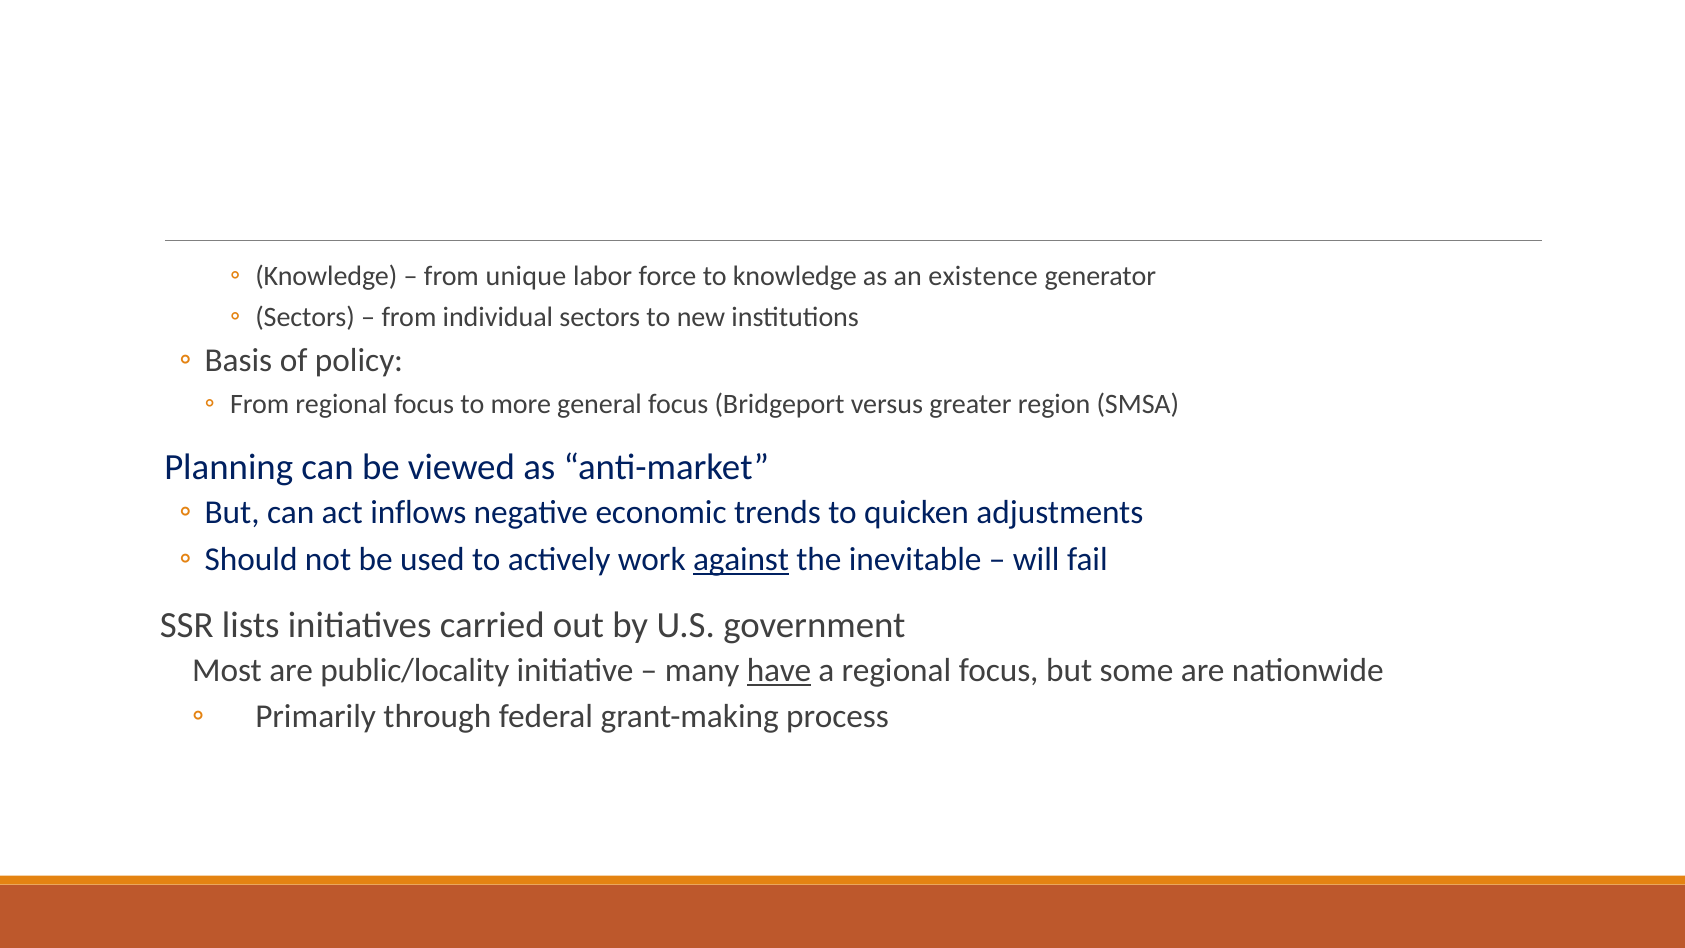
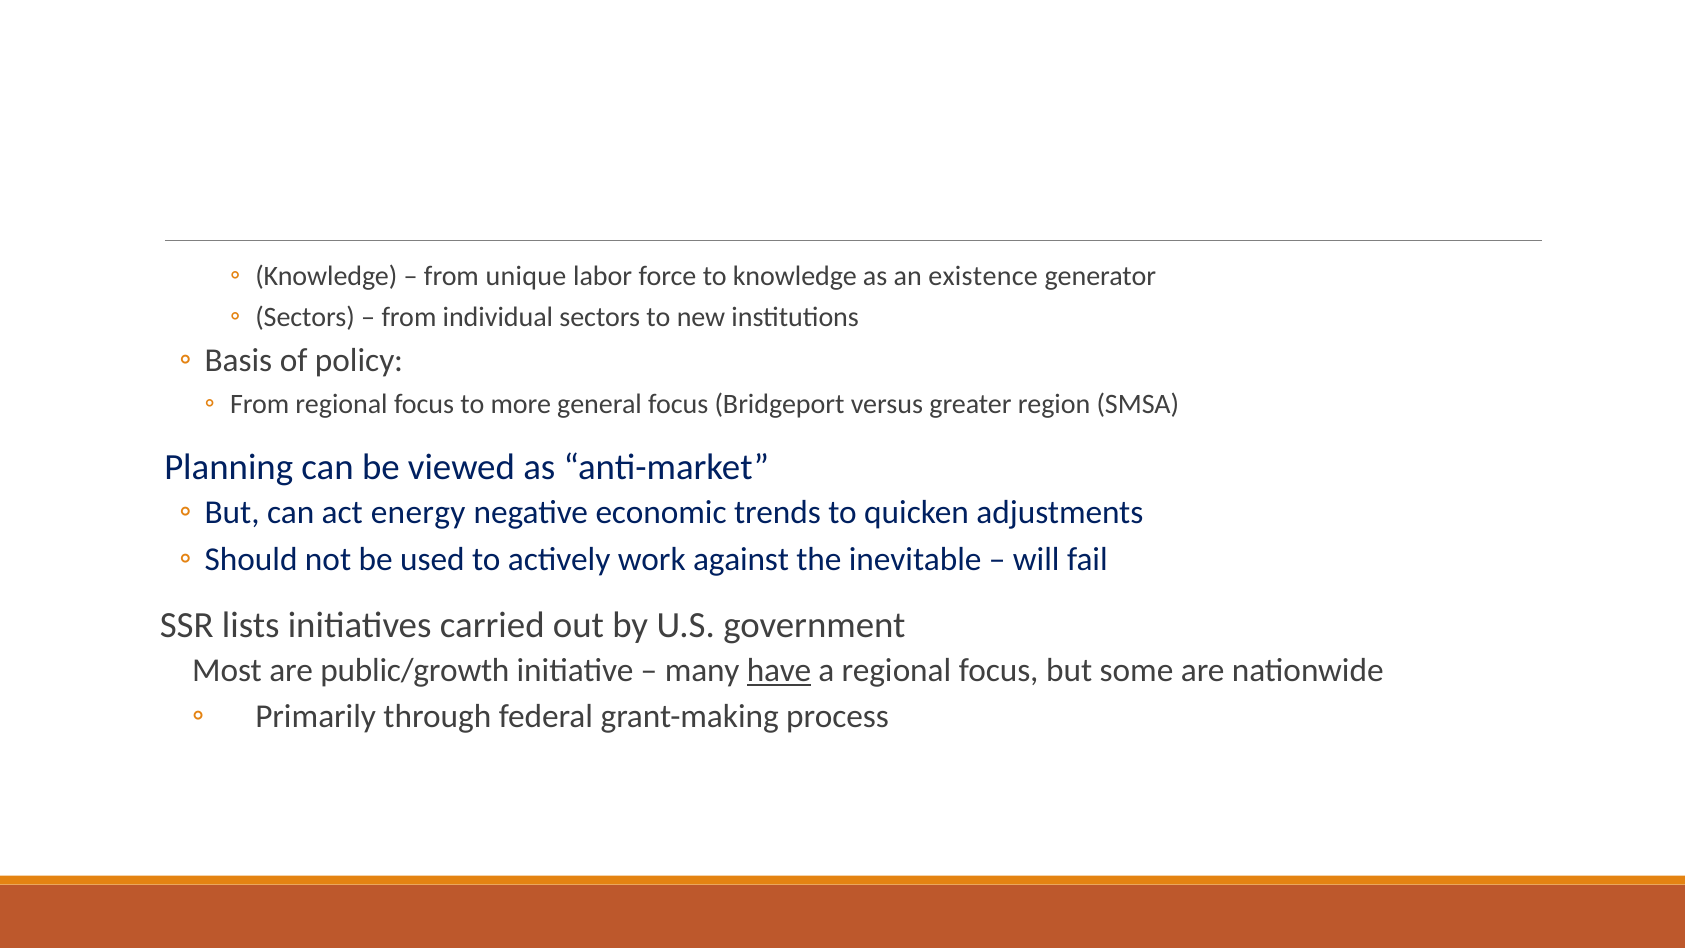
inflows: inflows -> energy (418, 513)
against underline: present -> none (741, 559)
public/locality: public/locality -> public/growth (415, 670)
